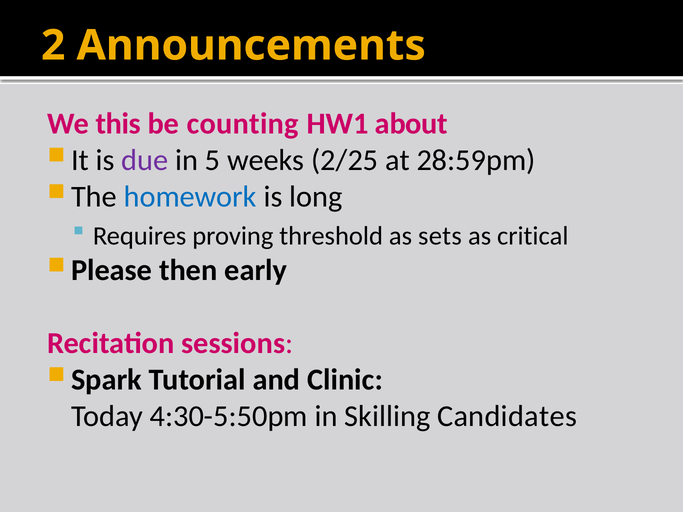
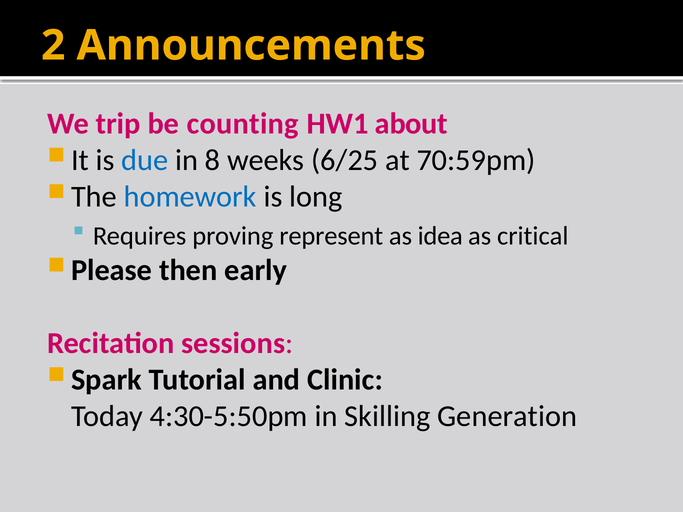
this: this -> trip (118, 124)
due colour: purple -> blue (145, 160)
5: 5 -> 8 (213, 160)
2/25: 2/25 -> 6/25 (345, 160)
28:59pm: 28:59pm -> 70:59pm (476, 160)
threshold: threshold -> represent (331, 236)
sets: sets -> idea (440, 236)
Candidates: Candidates -> Generation (507, 416)
